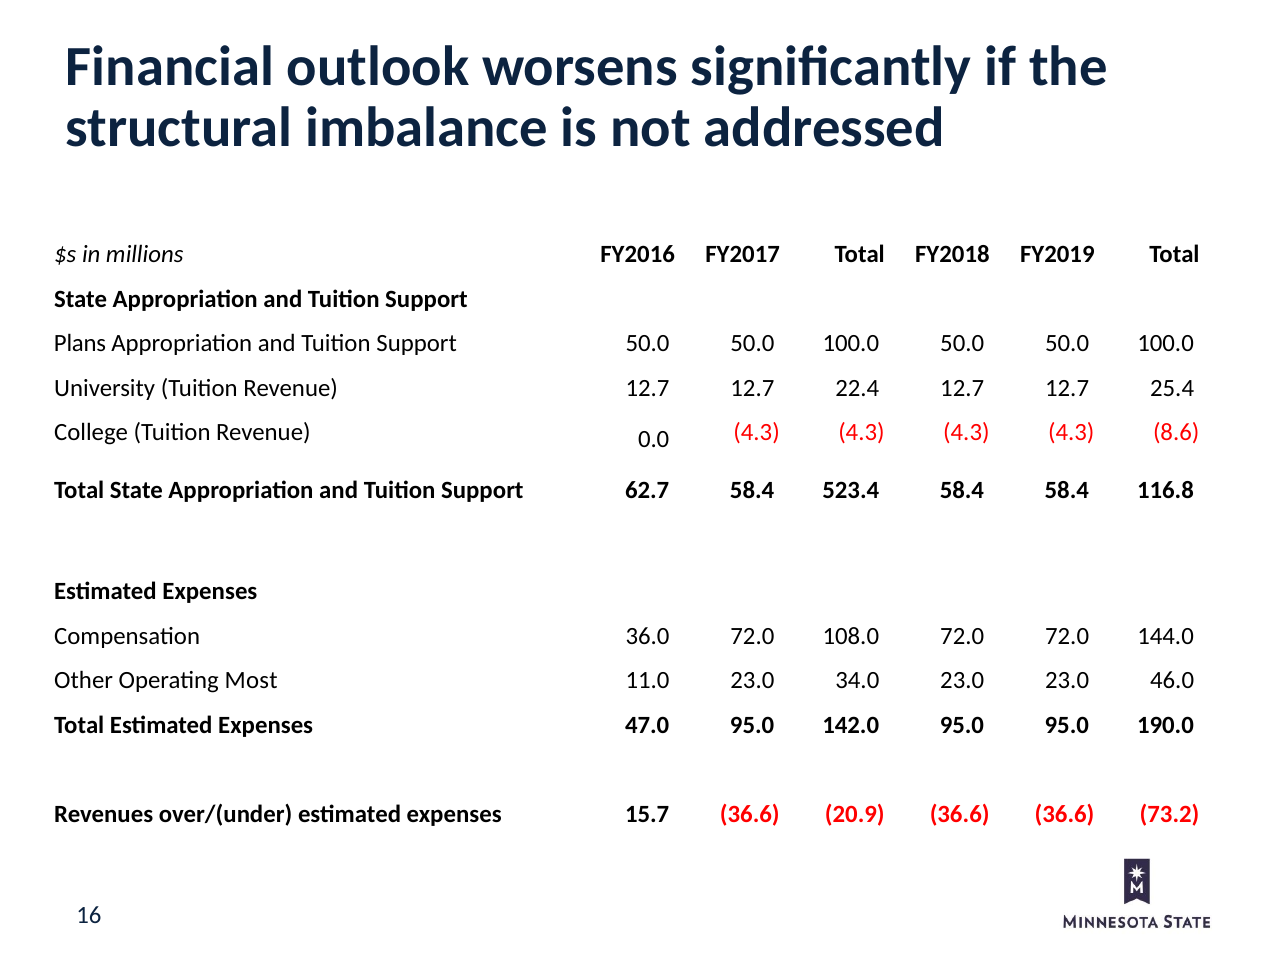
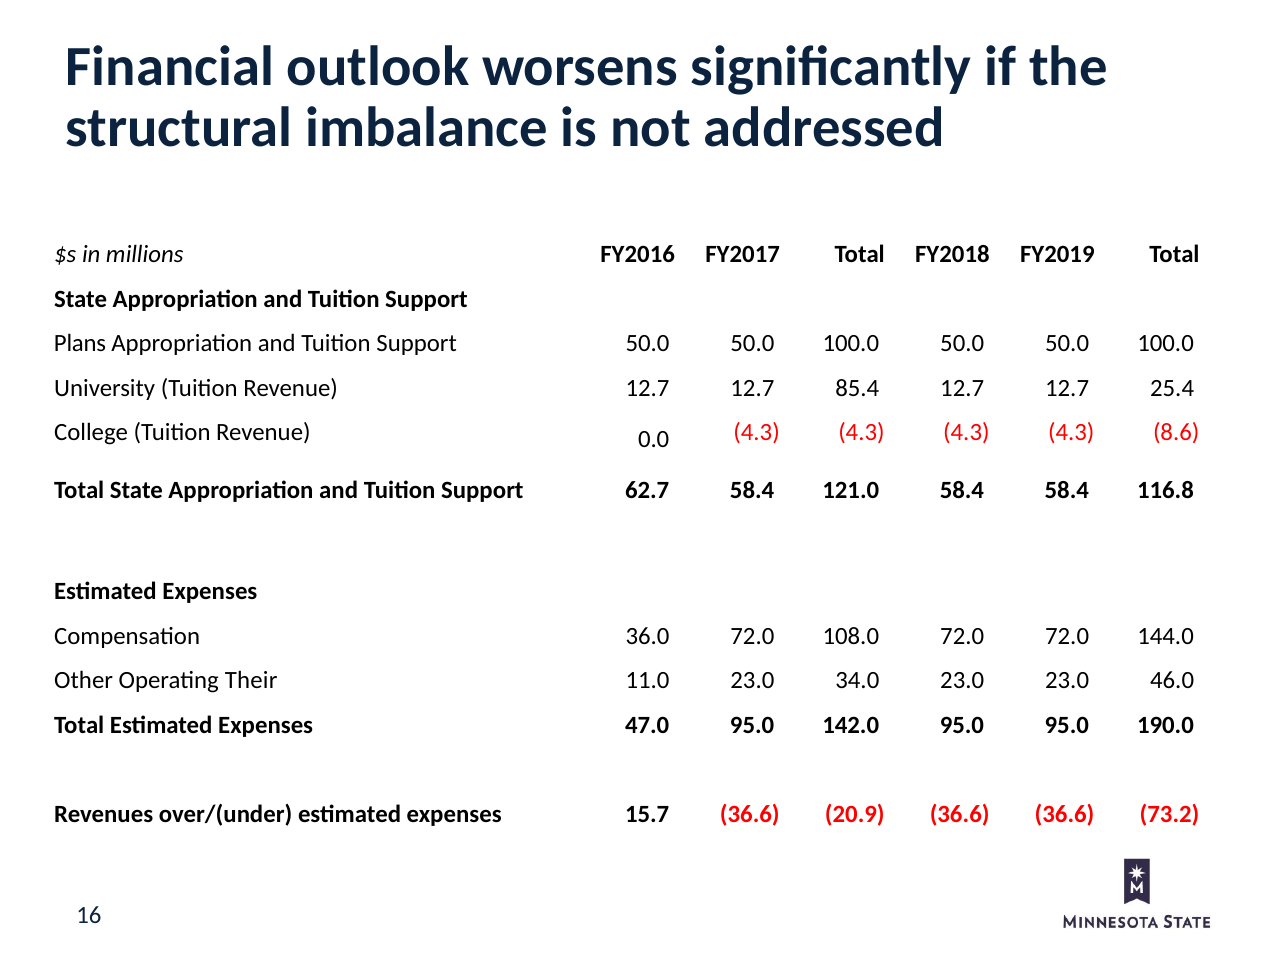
22.4: 22.4 -> 85.4 (857, 388)
523.4: 523.4 -> 121.0 (851, 490)
Most: Most -> Their (251, 681)
